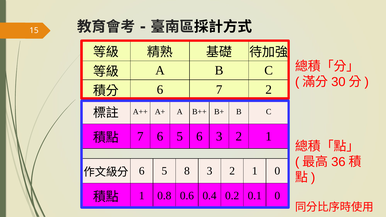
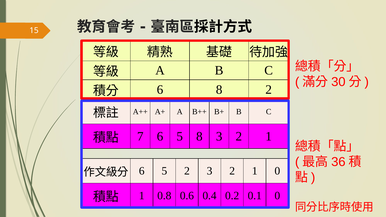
6 7: 7 -> 8 (219, 90)
5 6: 6 -> 8 (199, 136)
5 8: 8 -> 2 (187, 171)
